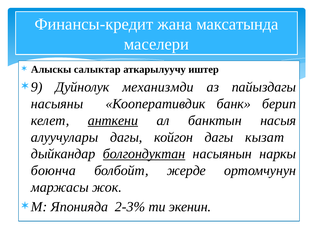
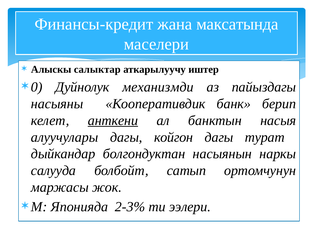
9: 9 -> 0 (37, 87)
кызат: кызат -> турат (265, 137)
болгондуктан underline: present -> none (144, 154)
боюнча: боюнча -> салууда (53, 170)
жерде: жерде -> сатып (186, 170)
экенин: экенин -> ээлери (190, 207)
